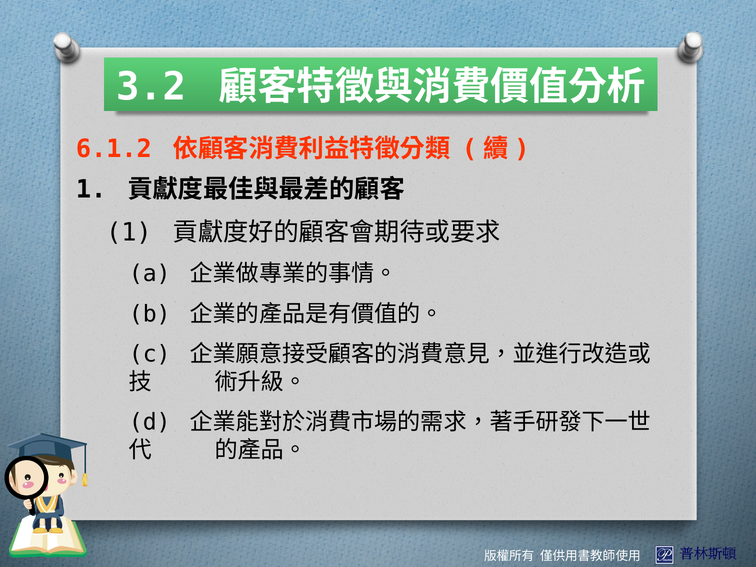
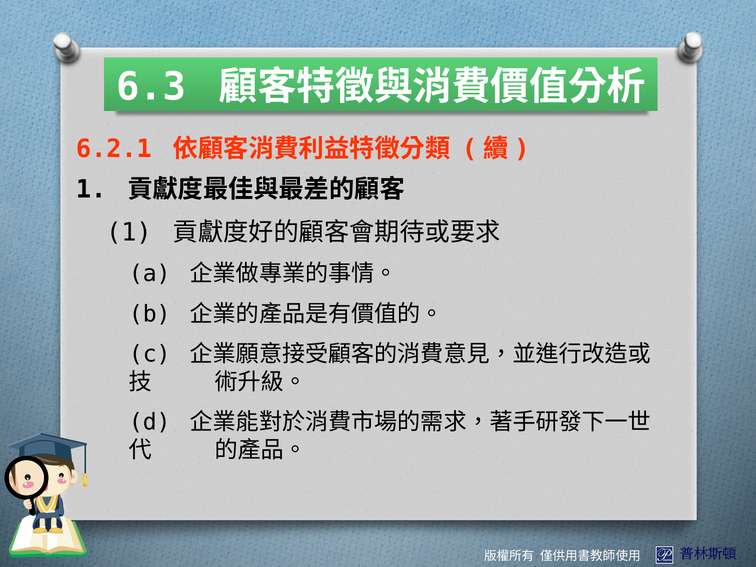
3.2: 3.2 -> 6.3 (151, 87)
6.1.2: 6.1.2 -> 6.2.1 (114, 149)
